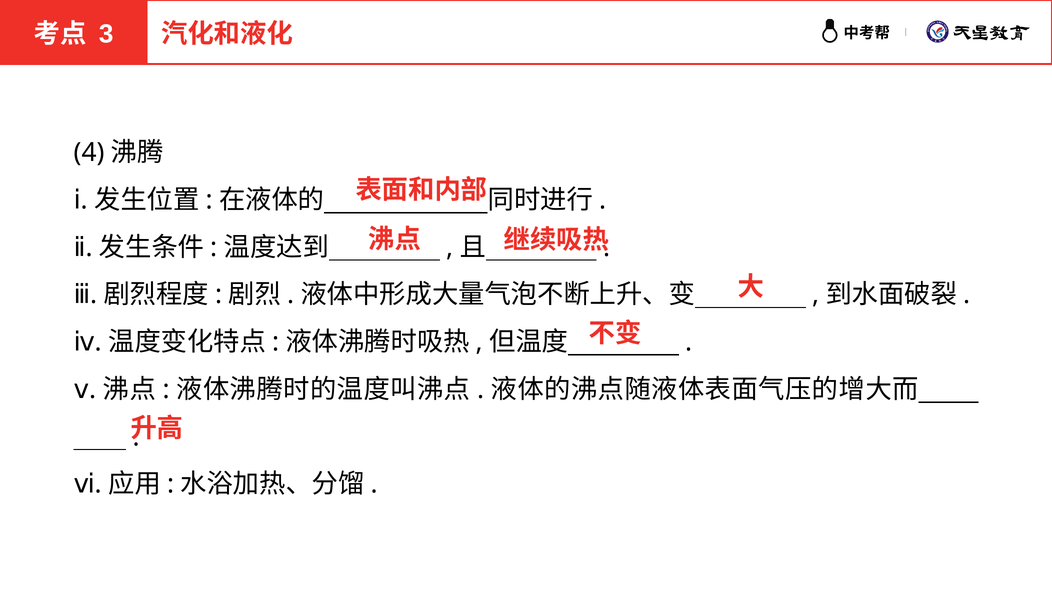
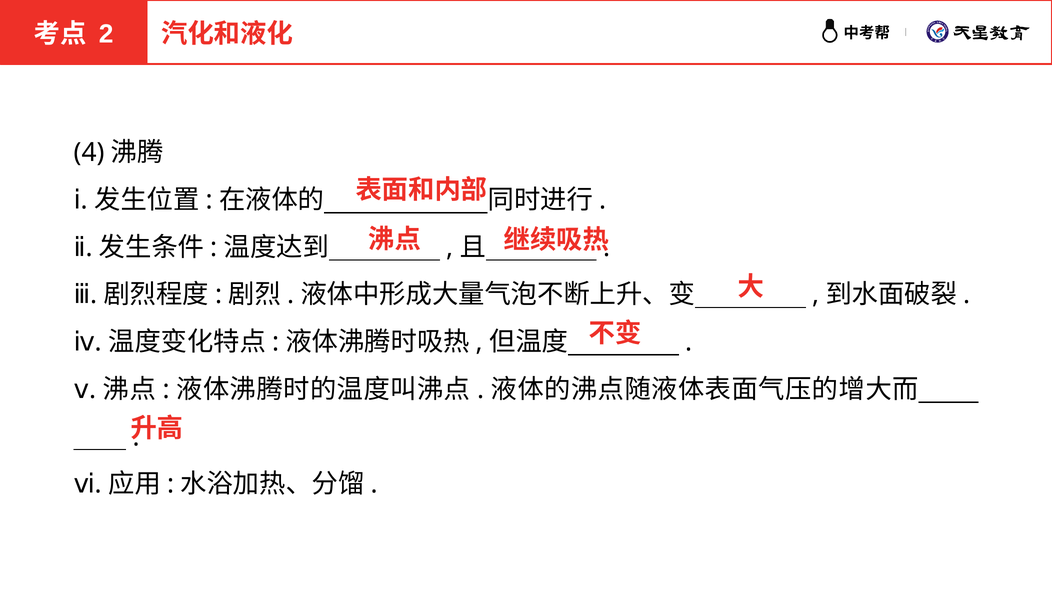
3: 3 -> 2 (106, 34)
